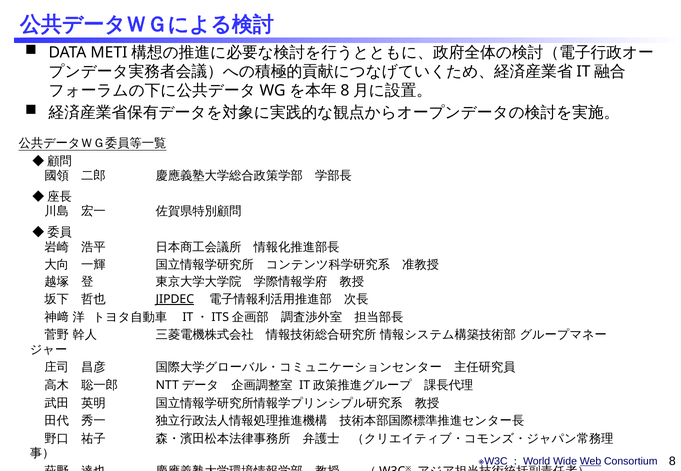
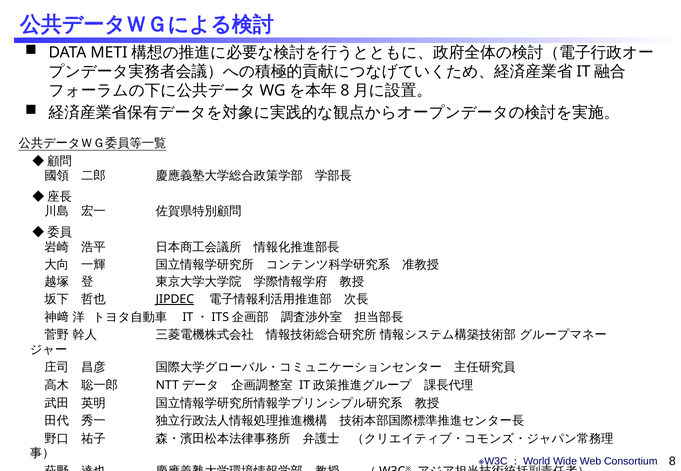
Web underline: present -> none (591, 462)
